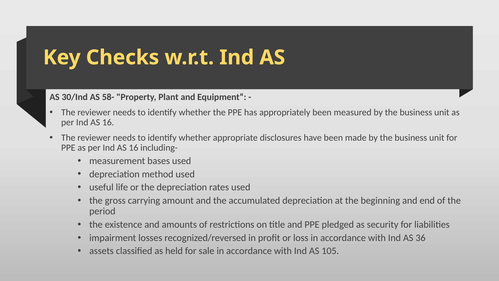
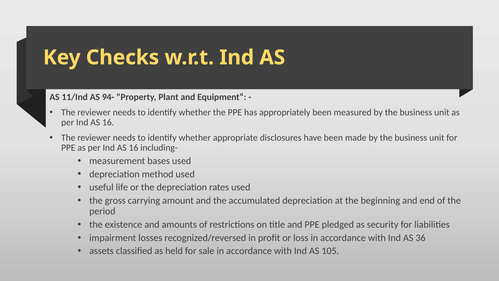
30/Ind: 30/Ind -> 11/Ind (75, 97)
58-: 58- -> 94- (108, 97)
